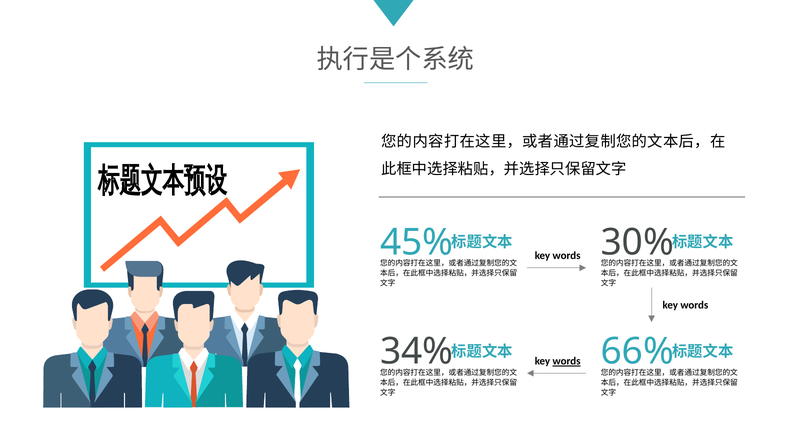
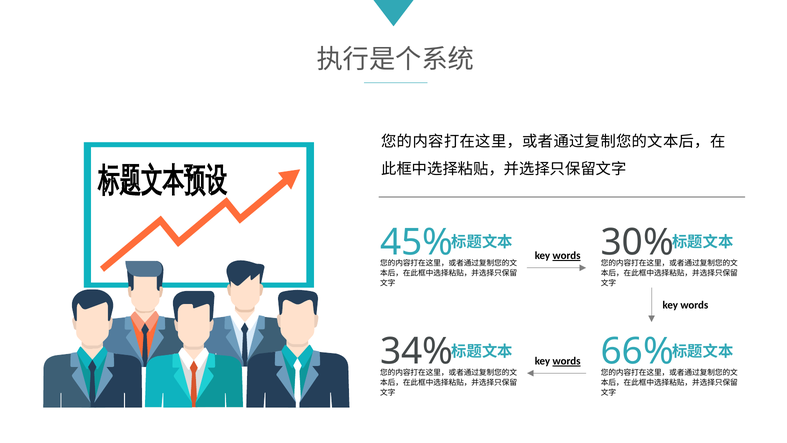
words underline: none -> present (567, 256)
